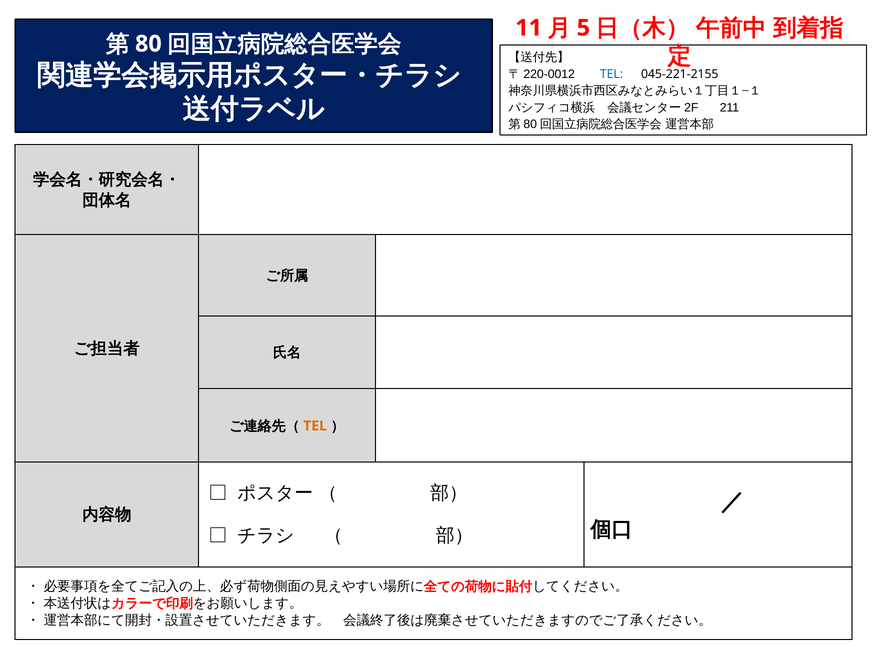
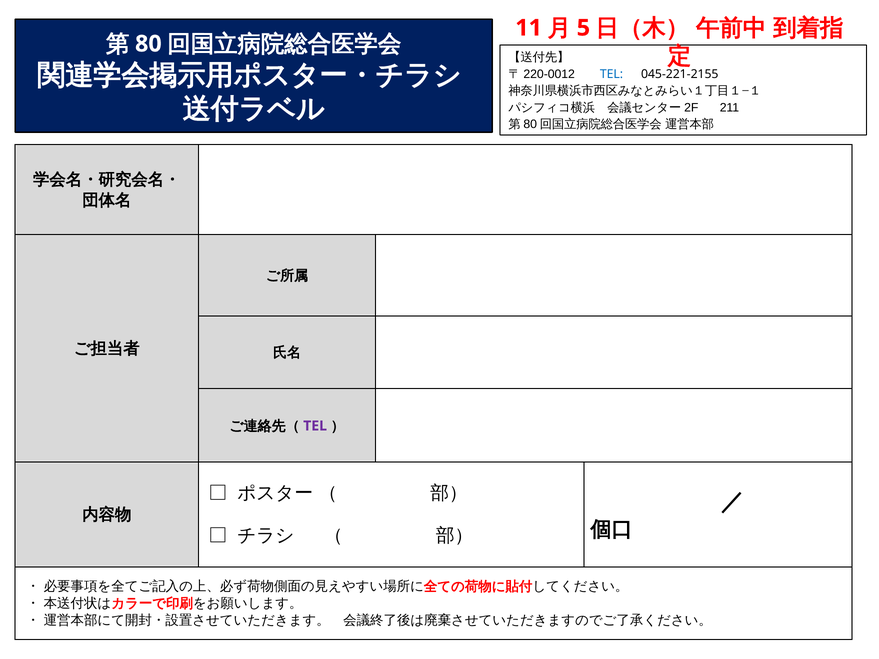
TEL colour: orange -> purple (315, 426)
